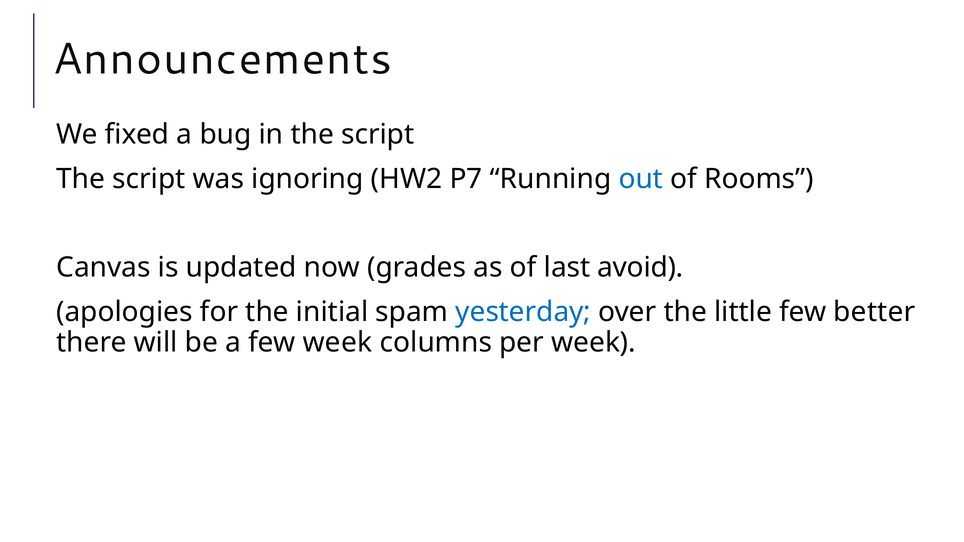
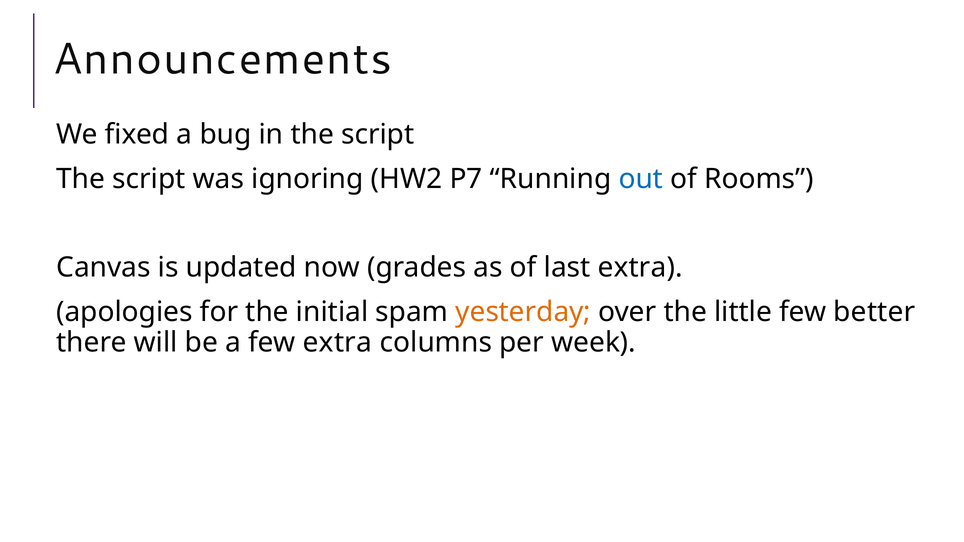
last avoid: avoid -> extra (640, 268)
yesterday colour: blue -> orange (523, 312)
few week: week -> extra (337, 342)
